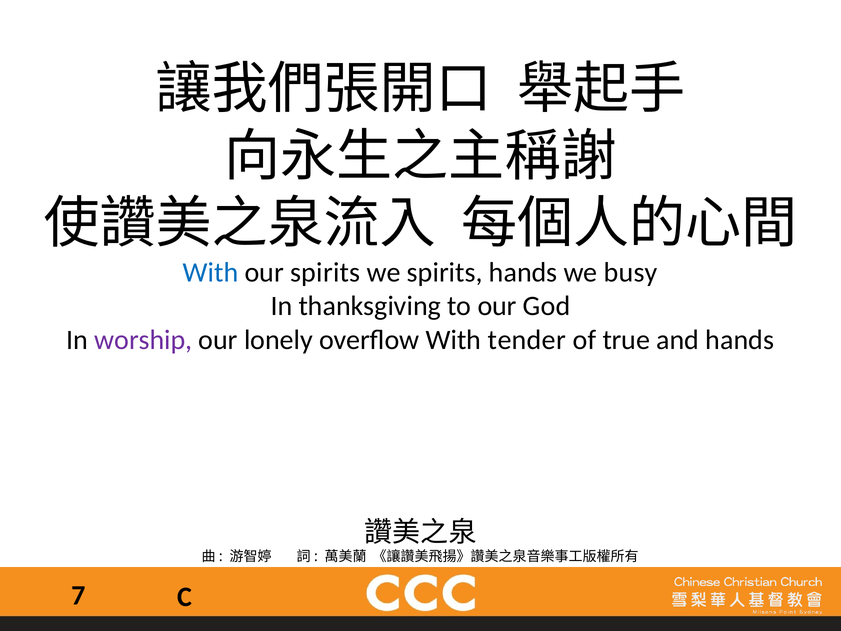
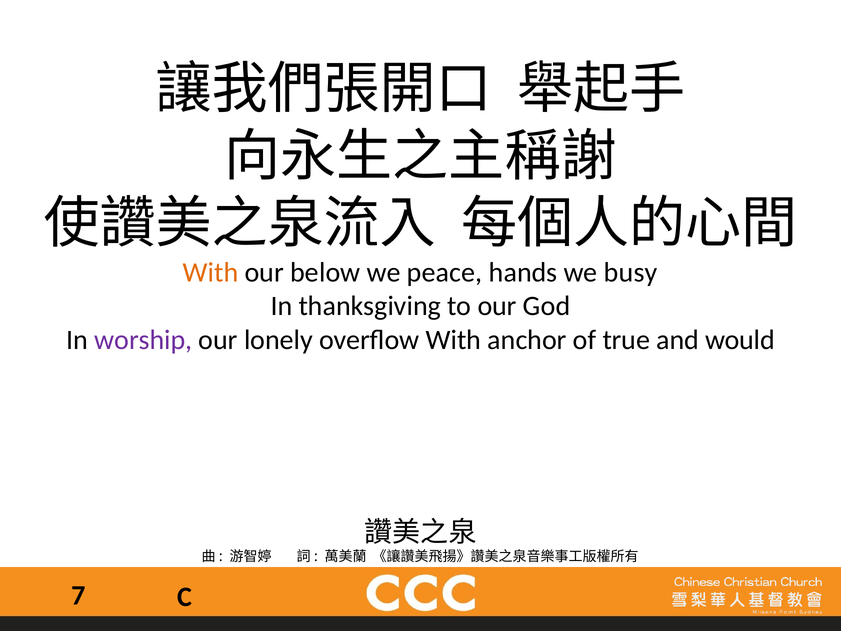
With colour: blue -> orange (211, 272)
our spirits: spirits -> below (325, 272)
we spirits: spirits -> peace (445, 272)
tender: tender -> anchor (527, 340)
and hands: hands -> would (740, 340)
